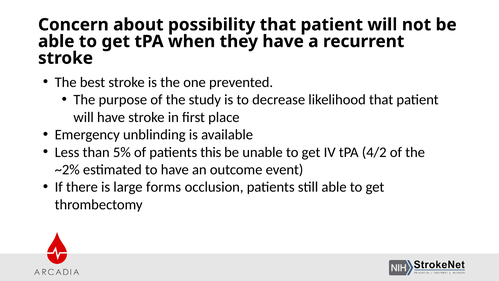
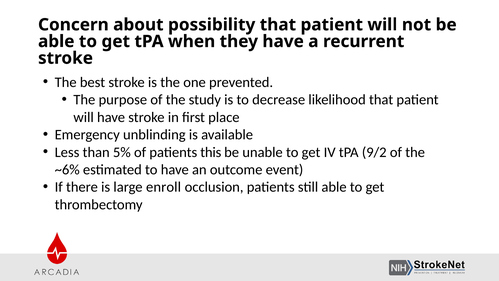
4/2: 4/2 -> 9/2 (374, 152)
~2%: ~2% -> ~6% (67, 170)
forms: forms -> enroll (164, 187)
